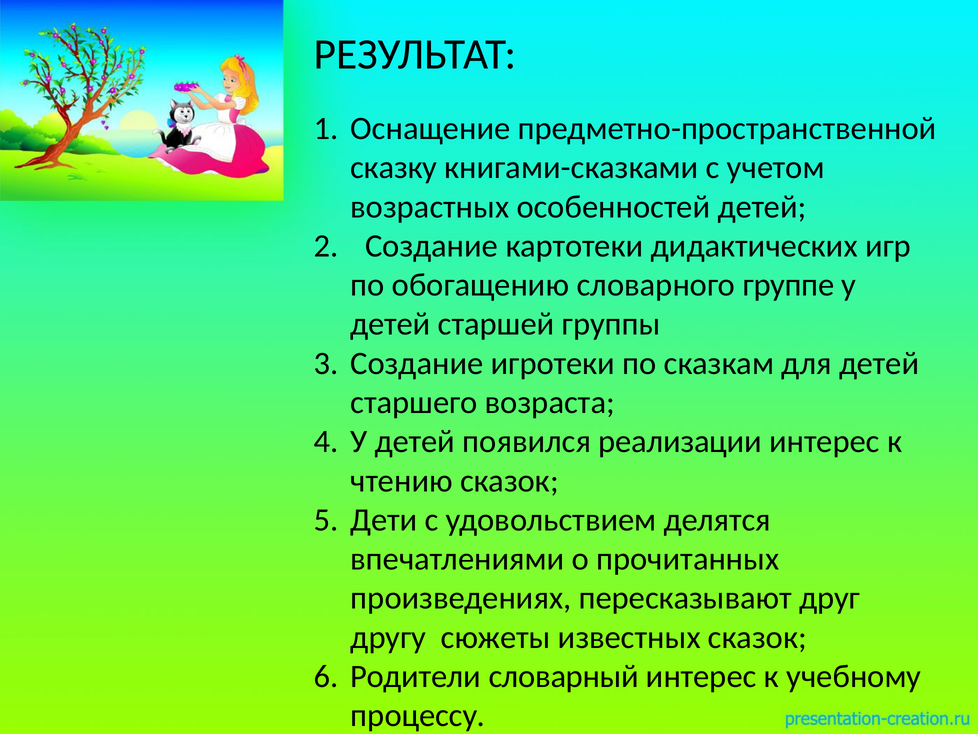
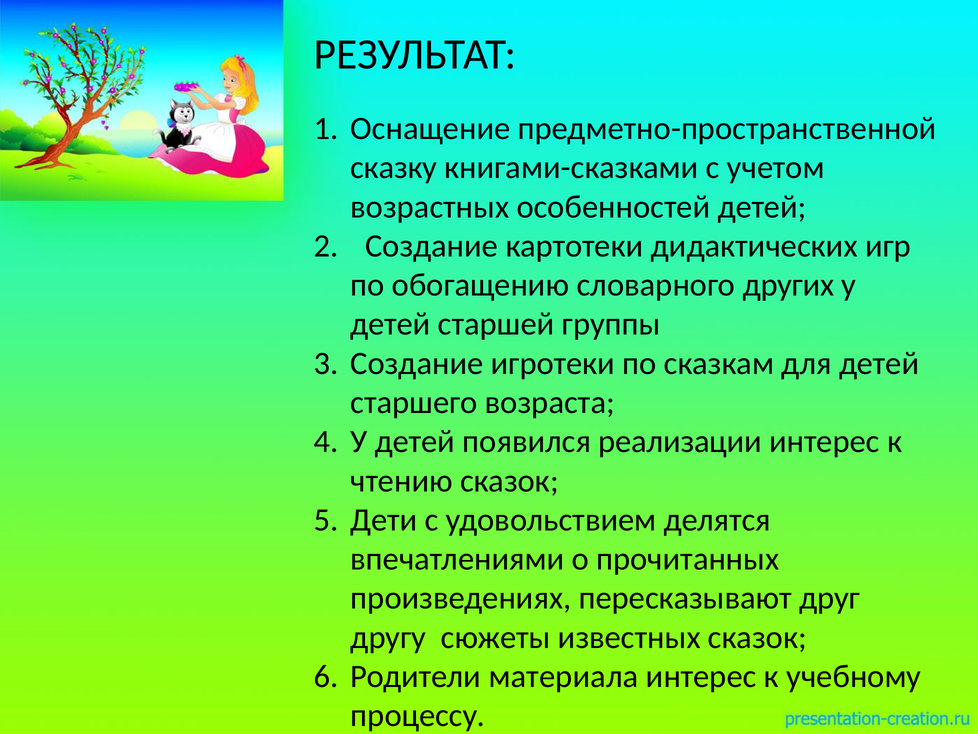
группе: группе -> других (788, 285)
словарный: словарный -> материала (563, 676)
